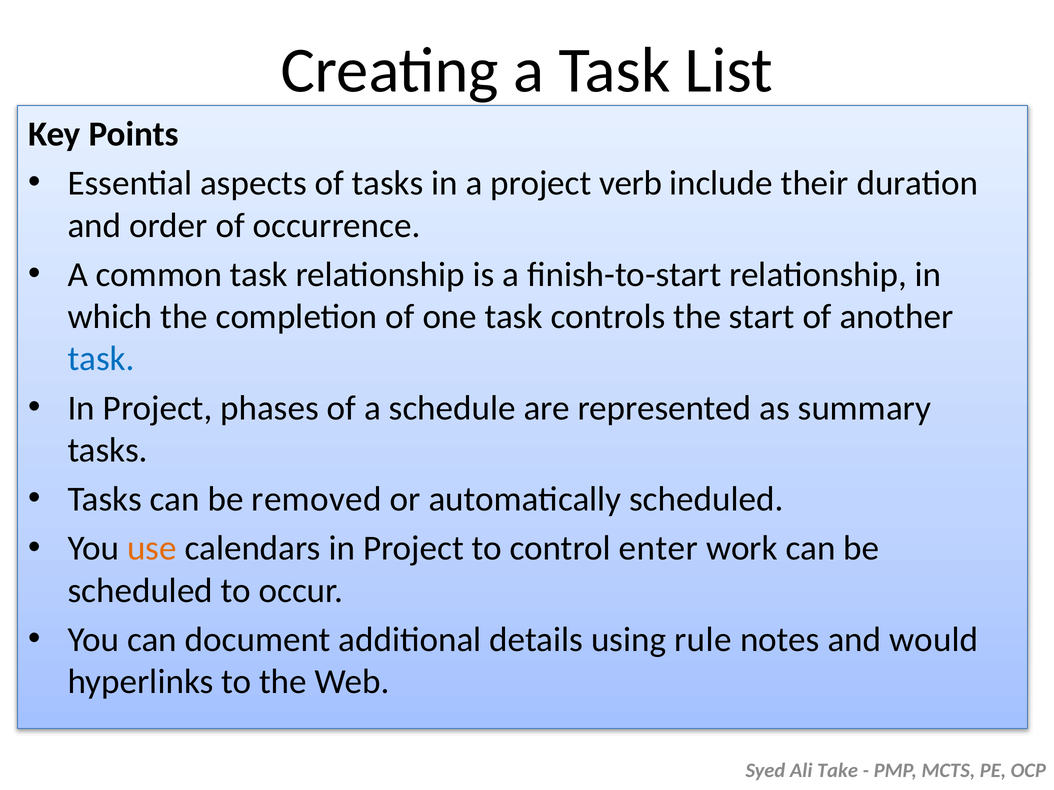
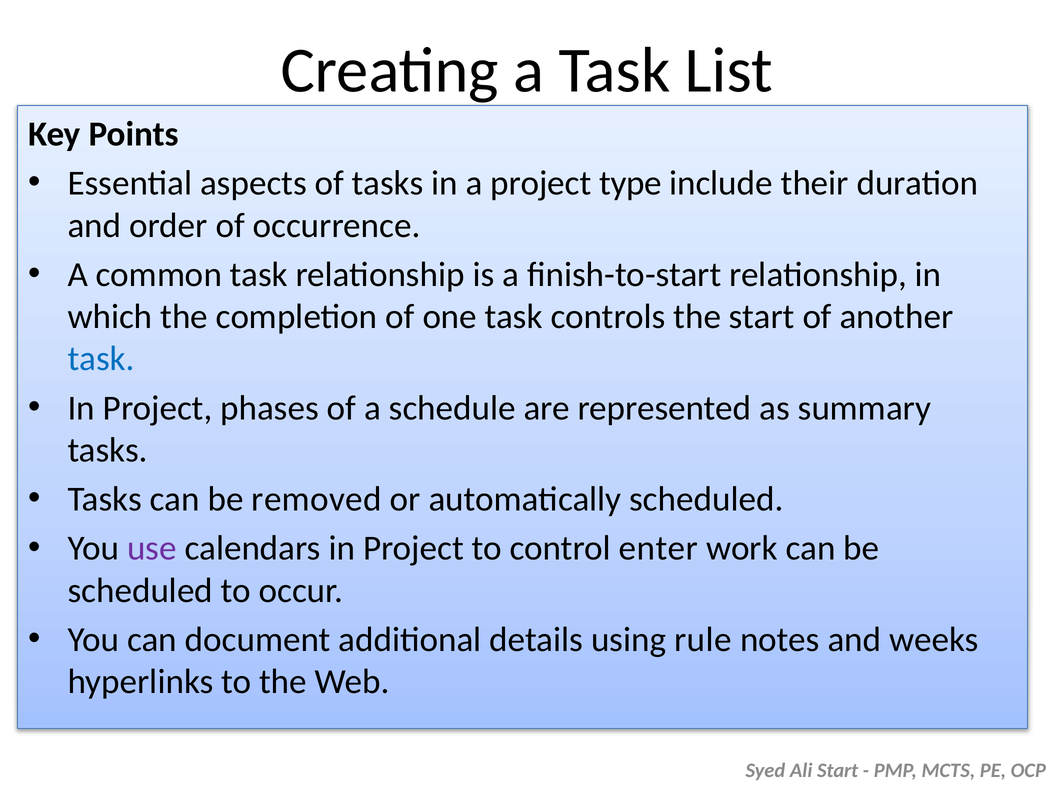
verb: verb -> type (630, 183)
use colour: orange -> purple (152, 549)
would: would -> weeks (934, 640)
Ali Take: Take -> Start (838, 771)
